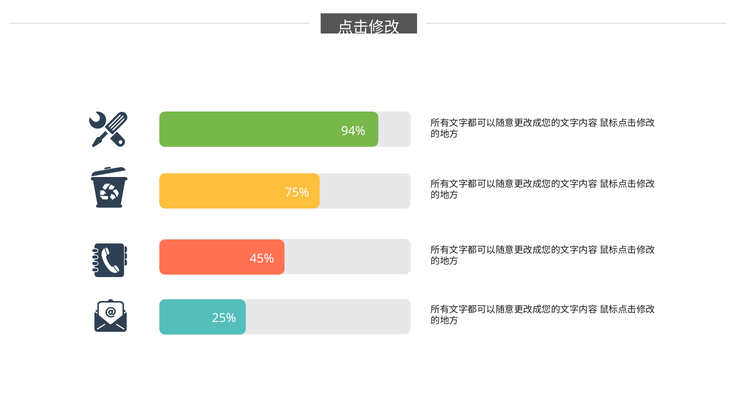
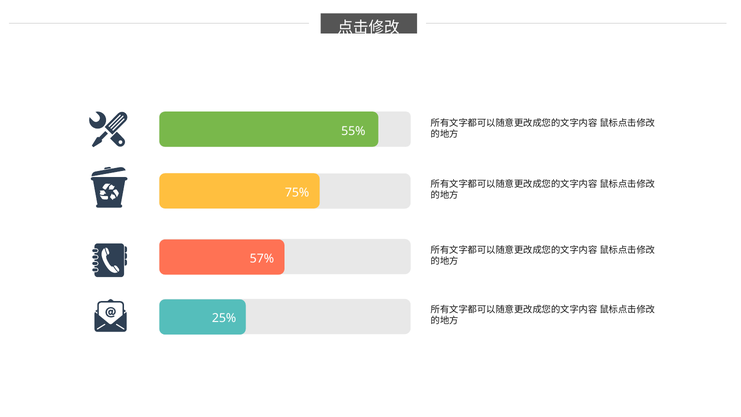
94%: 94% -> 55% (353, 131)
45%: 45% -> 57% (262, 259)
